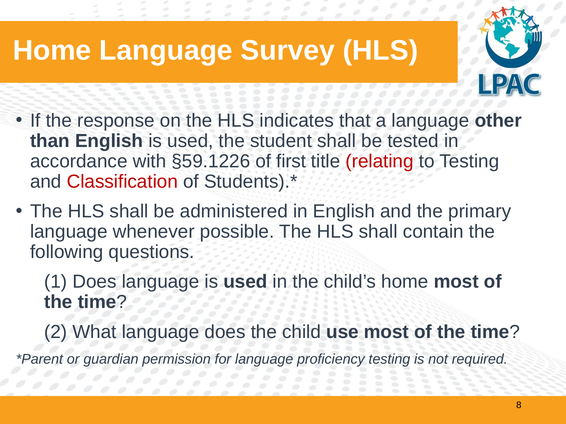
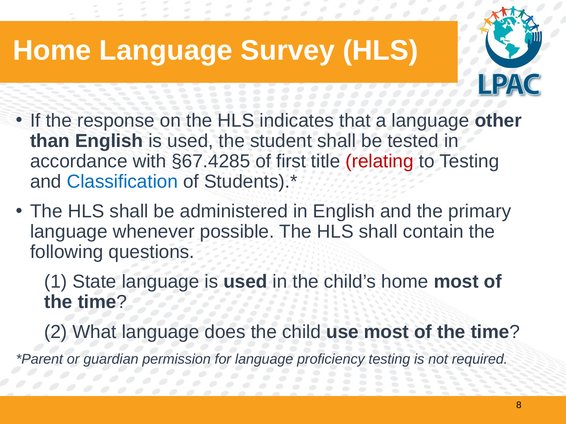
§59.1226: §59.1226 -> §67.4285 (211, 161)
Classification colour: red -> blue (122, 182)
1 Does: Does -> State (94, 282)
